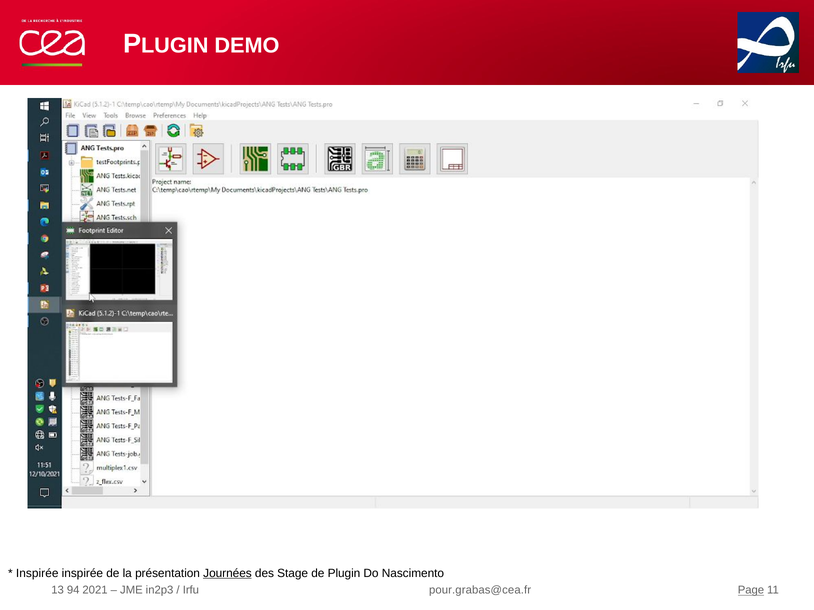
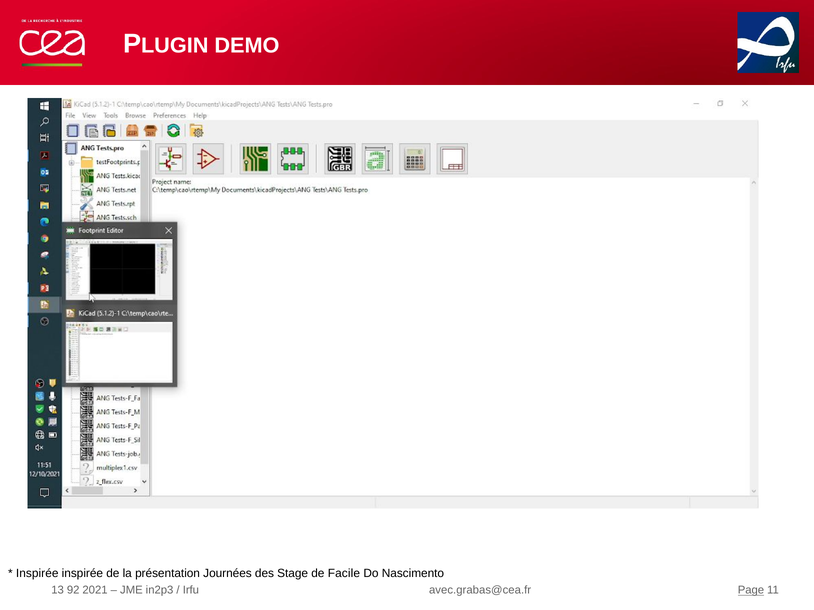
Journées underline: present -> none (227, 574)
Plugin: Plugin -> Facile (344, 574)
94: 94 -> 92 (73, 591)
pour.grabas@cea.fr: pour.grabas@cea.fr -> avec.grabas@cea.fr (480, 591)
